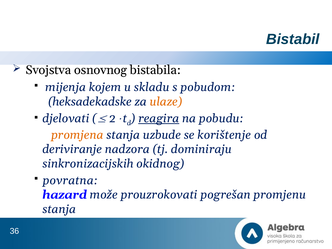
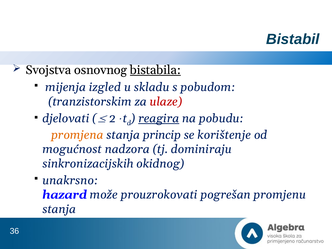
bistabila underline: none -> present (155, 70)
kojem: kojem -> izgled (105, 87)
heksadekadske: heksadekadske -> tranzistorskim (90, 102)
ulaze colour: orange -> red (166, 102)
uzbude: uzbude -> princip (162, 135)
deriviranje: deriviranje -> mogućnost (72, 149)
povratna: povratna -> unakrsno (71, 180)
